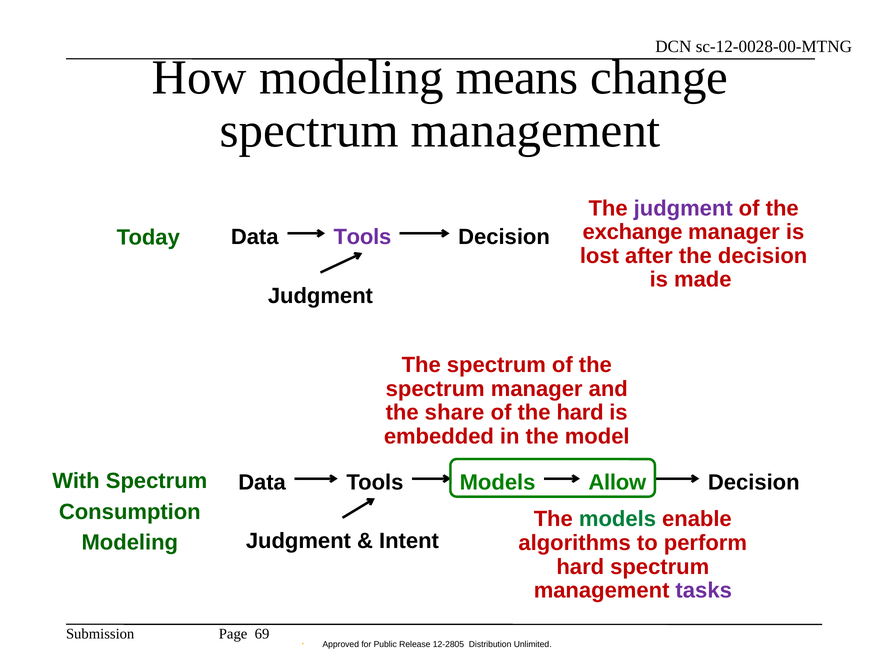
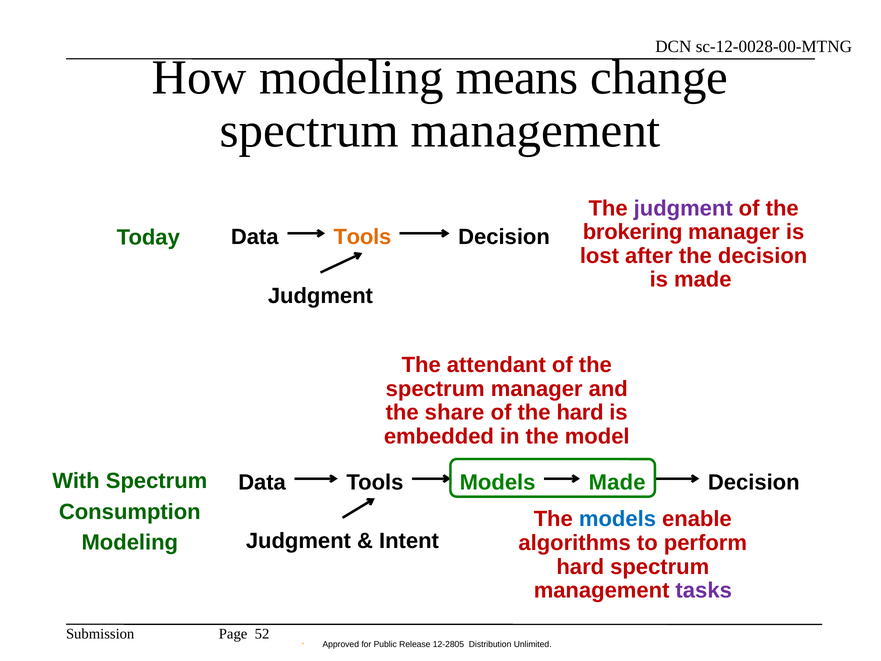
exchange: exchange -> brokering (633, 232)
Tools colour: purple -> orange (362, 237)
spectrum: spectrum -> attendant (496, 365)
Models Allow: Allow -> Made (617, 482)
models colour: green -> blue (617, 519)
69: 69 -> 52 (262, 634)
